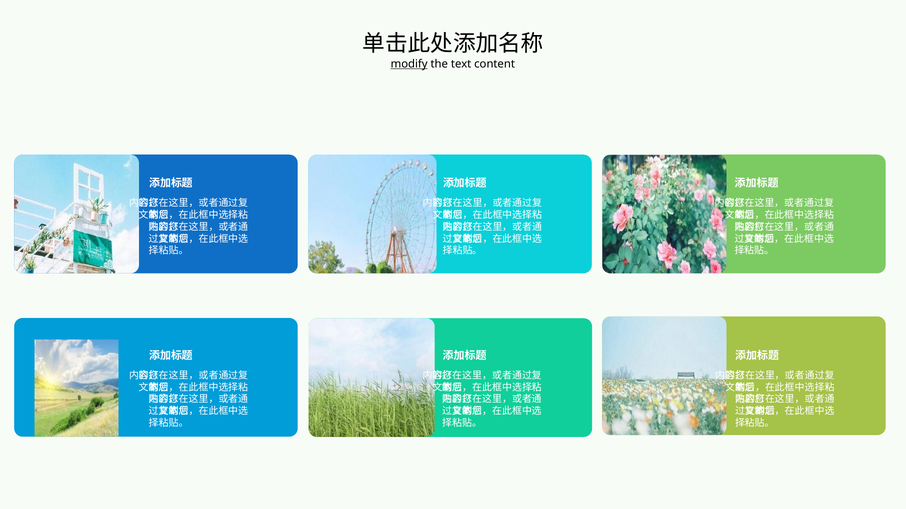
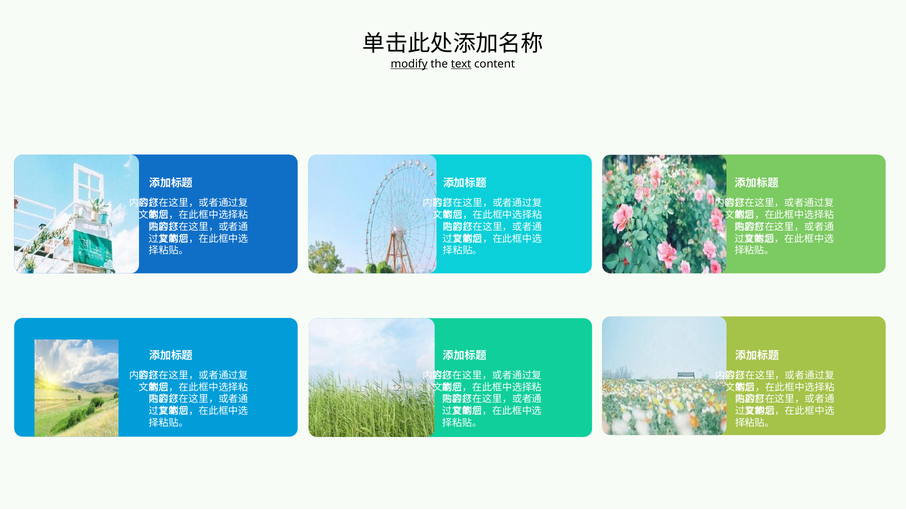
text underline: none -> present (461, 64)
